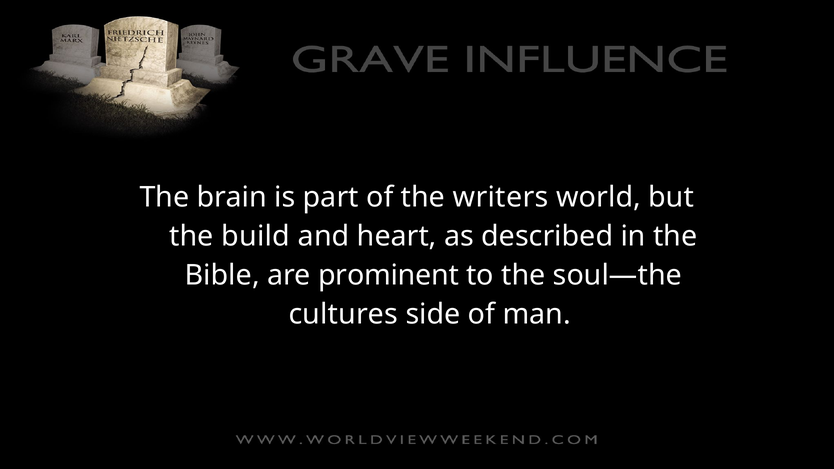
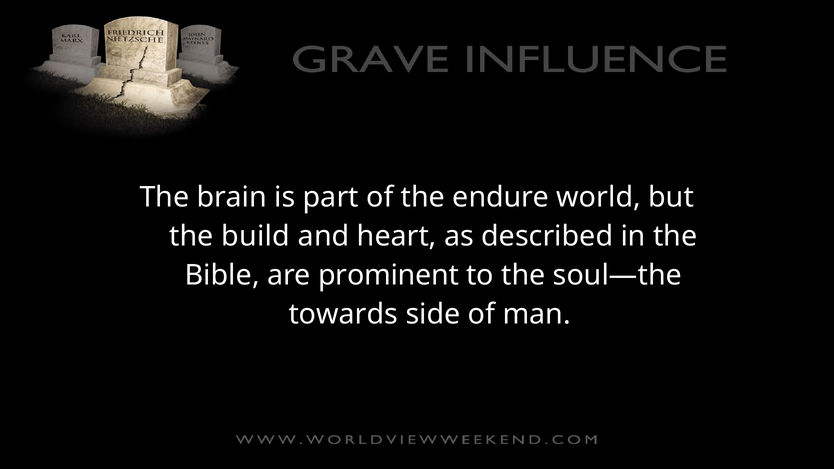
writers: writers -> endure (501, 197)
cultures: cultures -> towards (343, 314)
